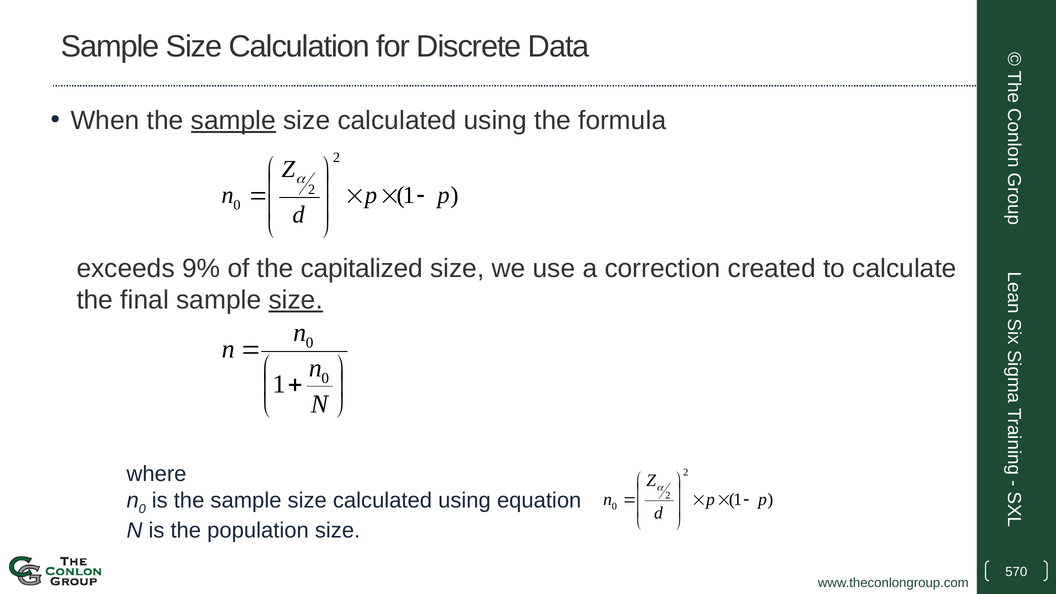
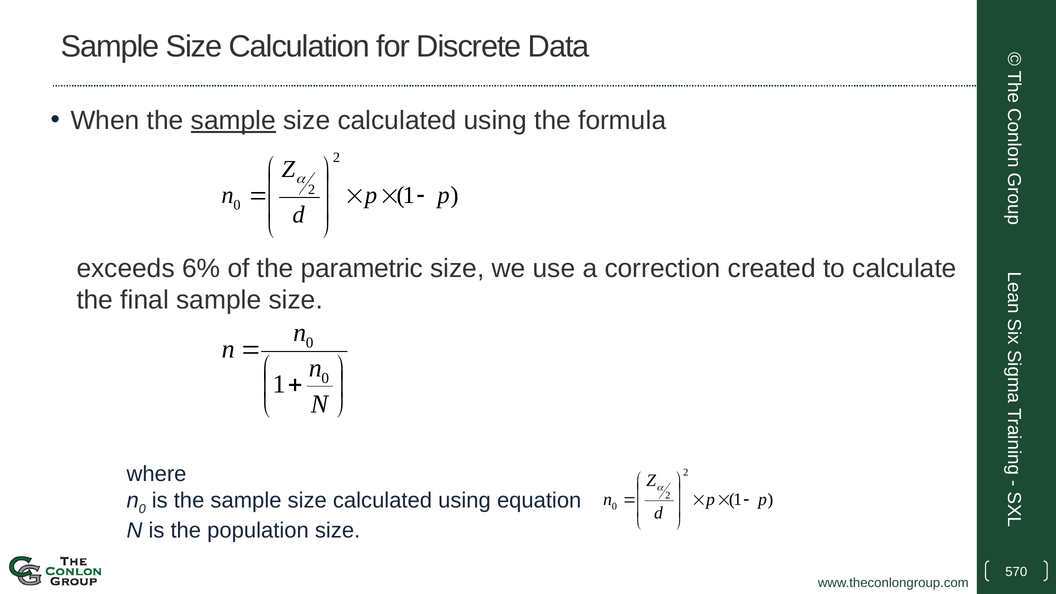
9%: 9% -> 6% (201, 268)
capitalized: capitalized -> parametric (362, 268)
size underline: present -> none (296, 300)
